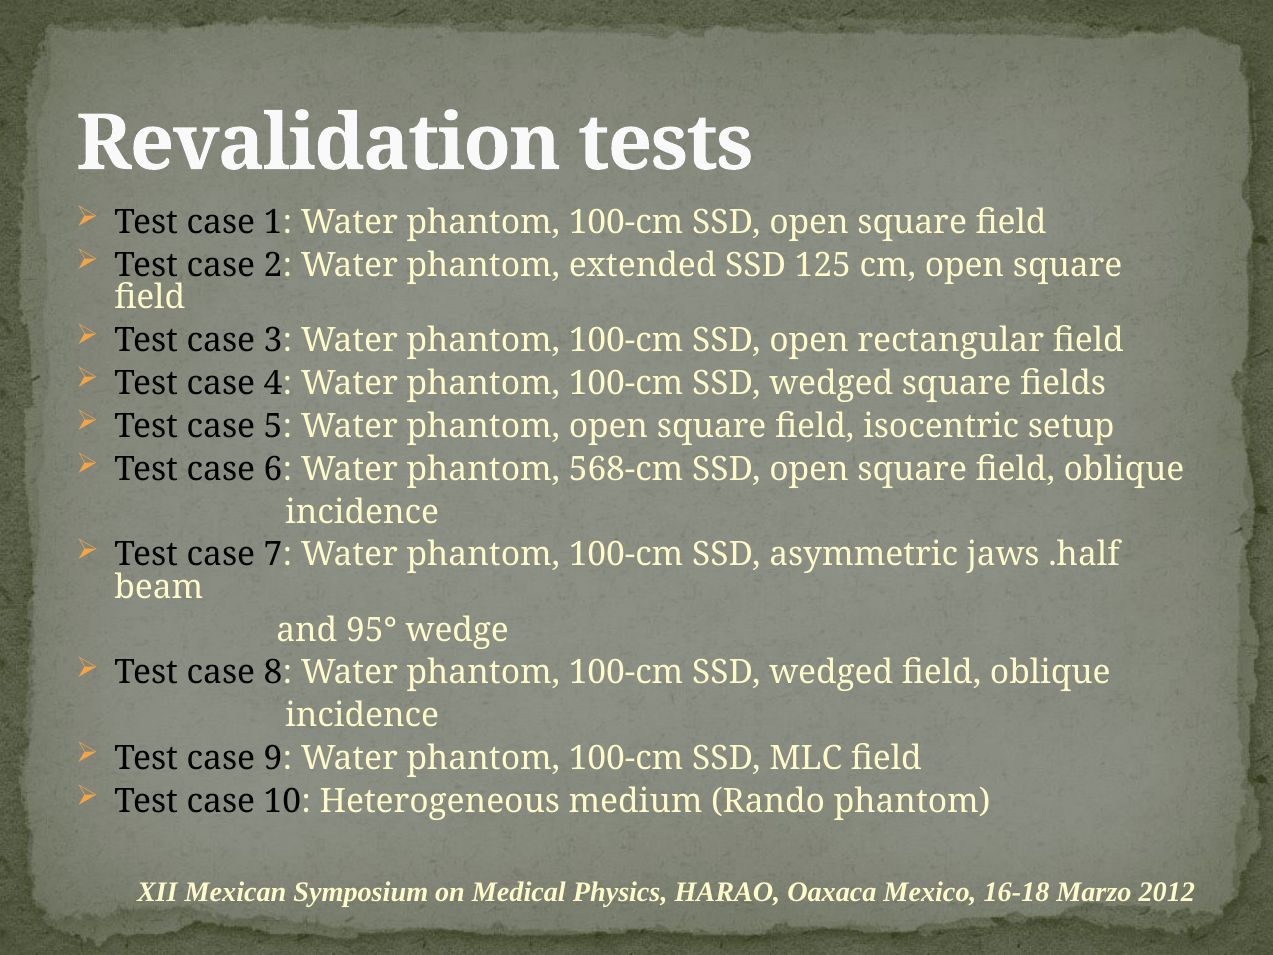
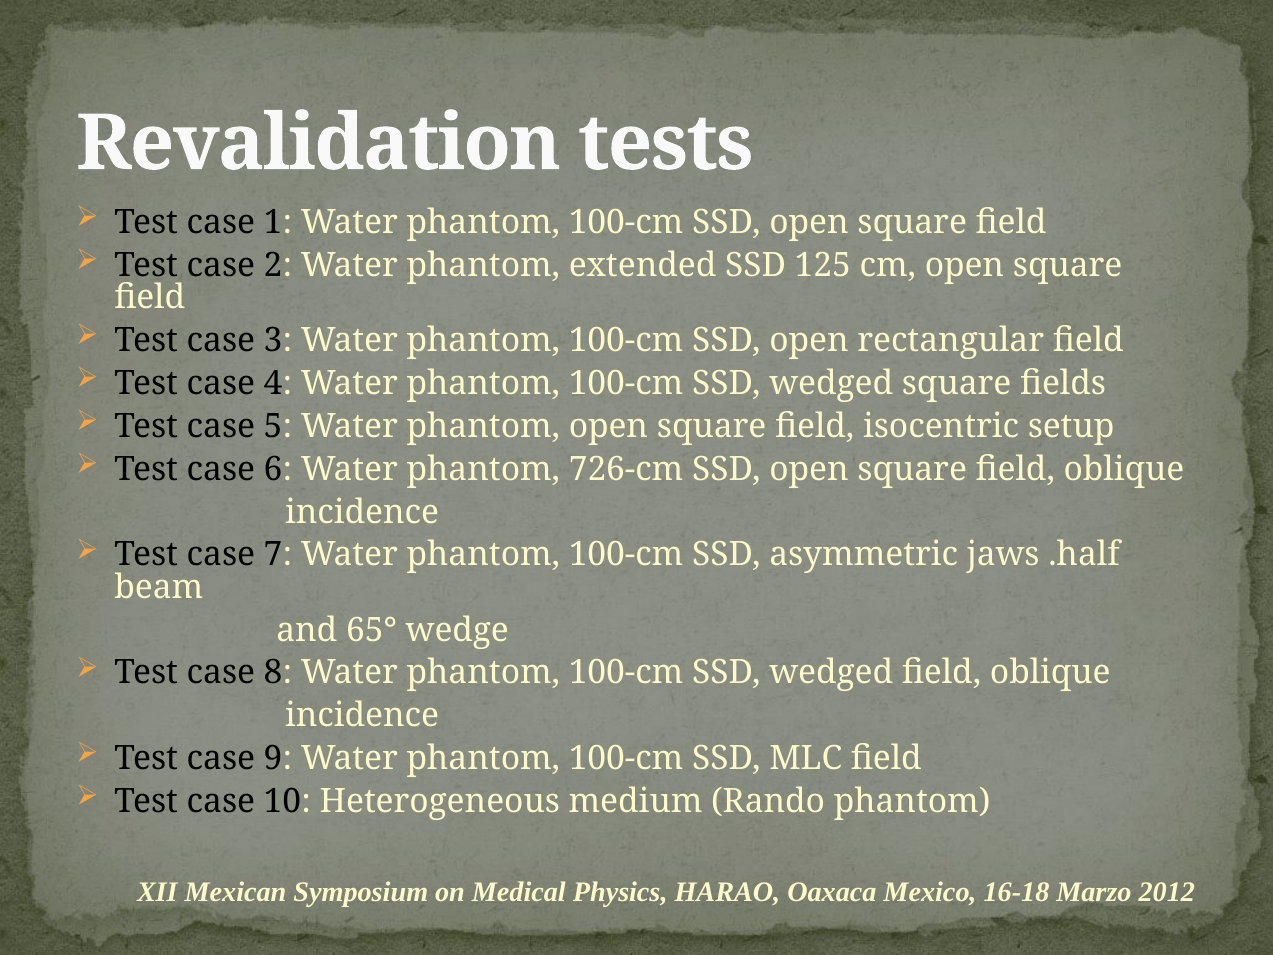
568-cm: 568-cm -> 726-cm (626, 469)
95°: 95° -> 65° (371, 630)
